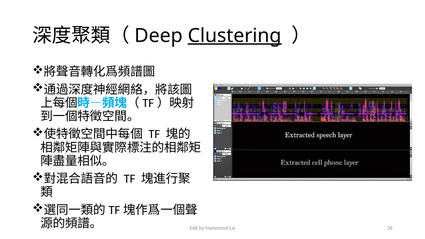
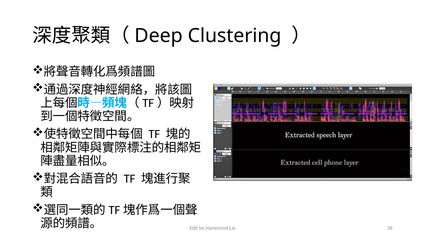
Clustering underline: present -> none (235, 36)
